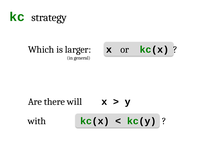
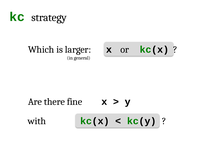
will: will -> fine (75, 102)
